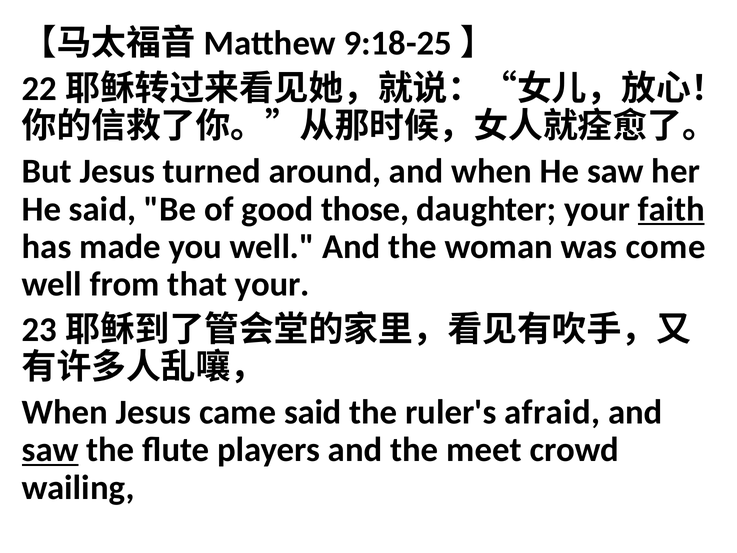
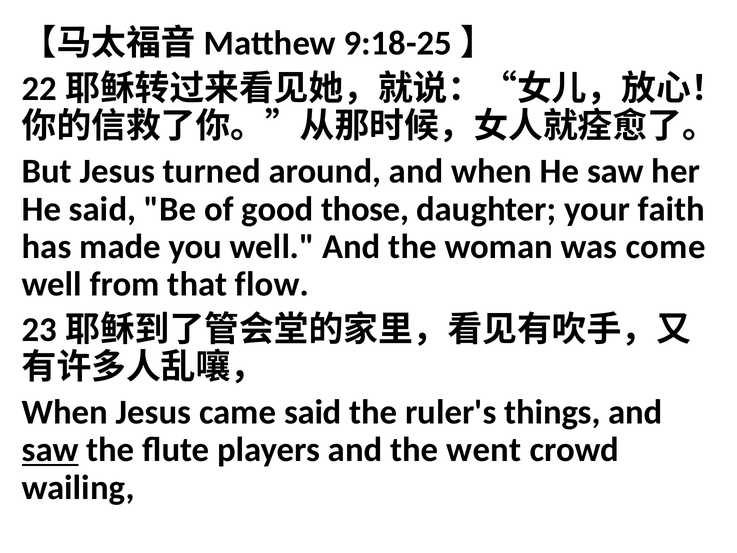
faith underline: present -> none (671, 209)
that your: your -> flow (272, 284)
afraid: afraid -> things (552, 412)
meet: meet -> went (484, 450)
